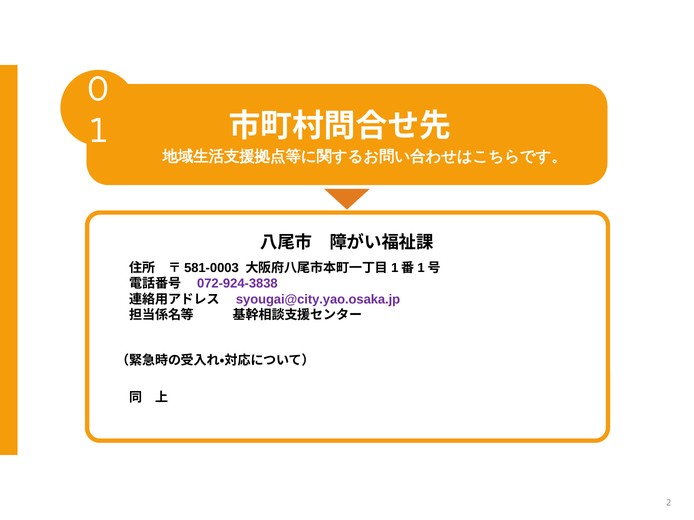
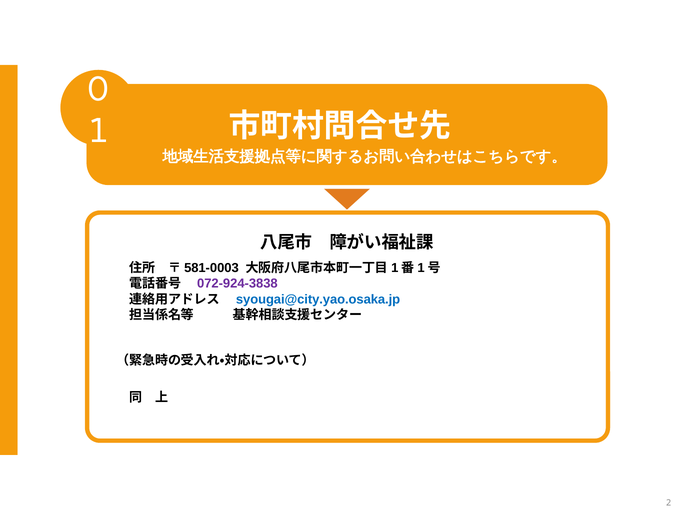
syougai@city.yao.osaka.jp colour: purple -> blue (318, 300)
